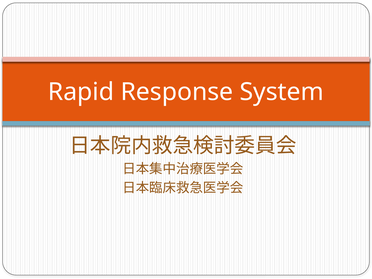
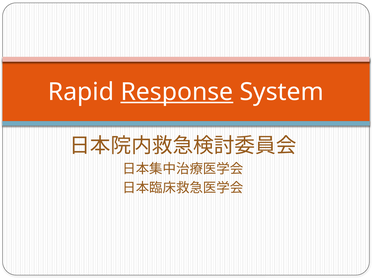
Response underline: none -> present (177, 92)
